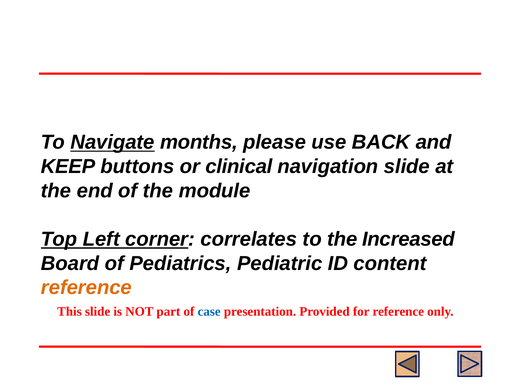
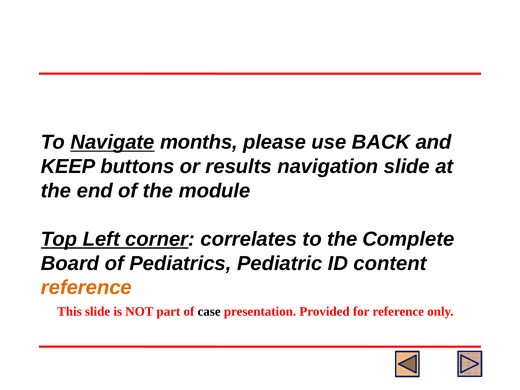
clinical: clinical -> results (239, 166)
Increased: Increased -> Complete (408, 239)
case colour: blue -> black (209, 311)
